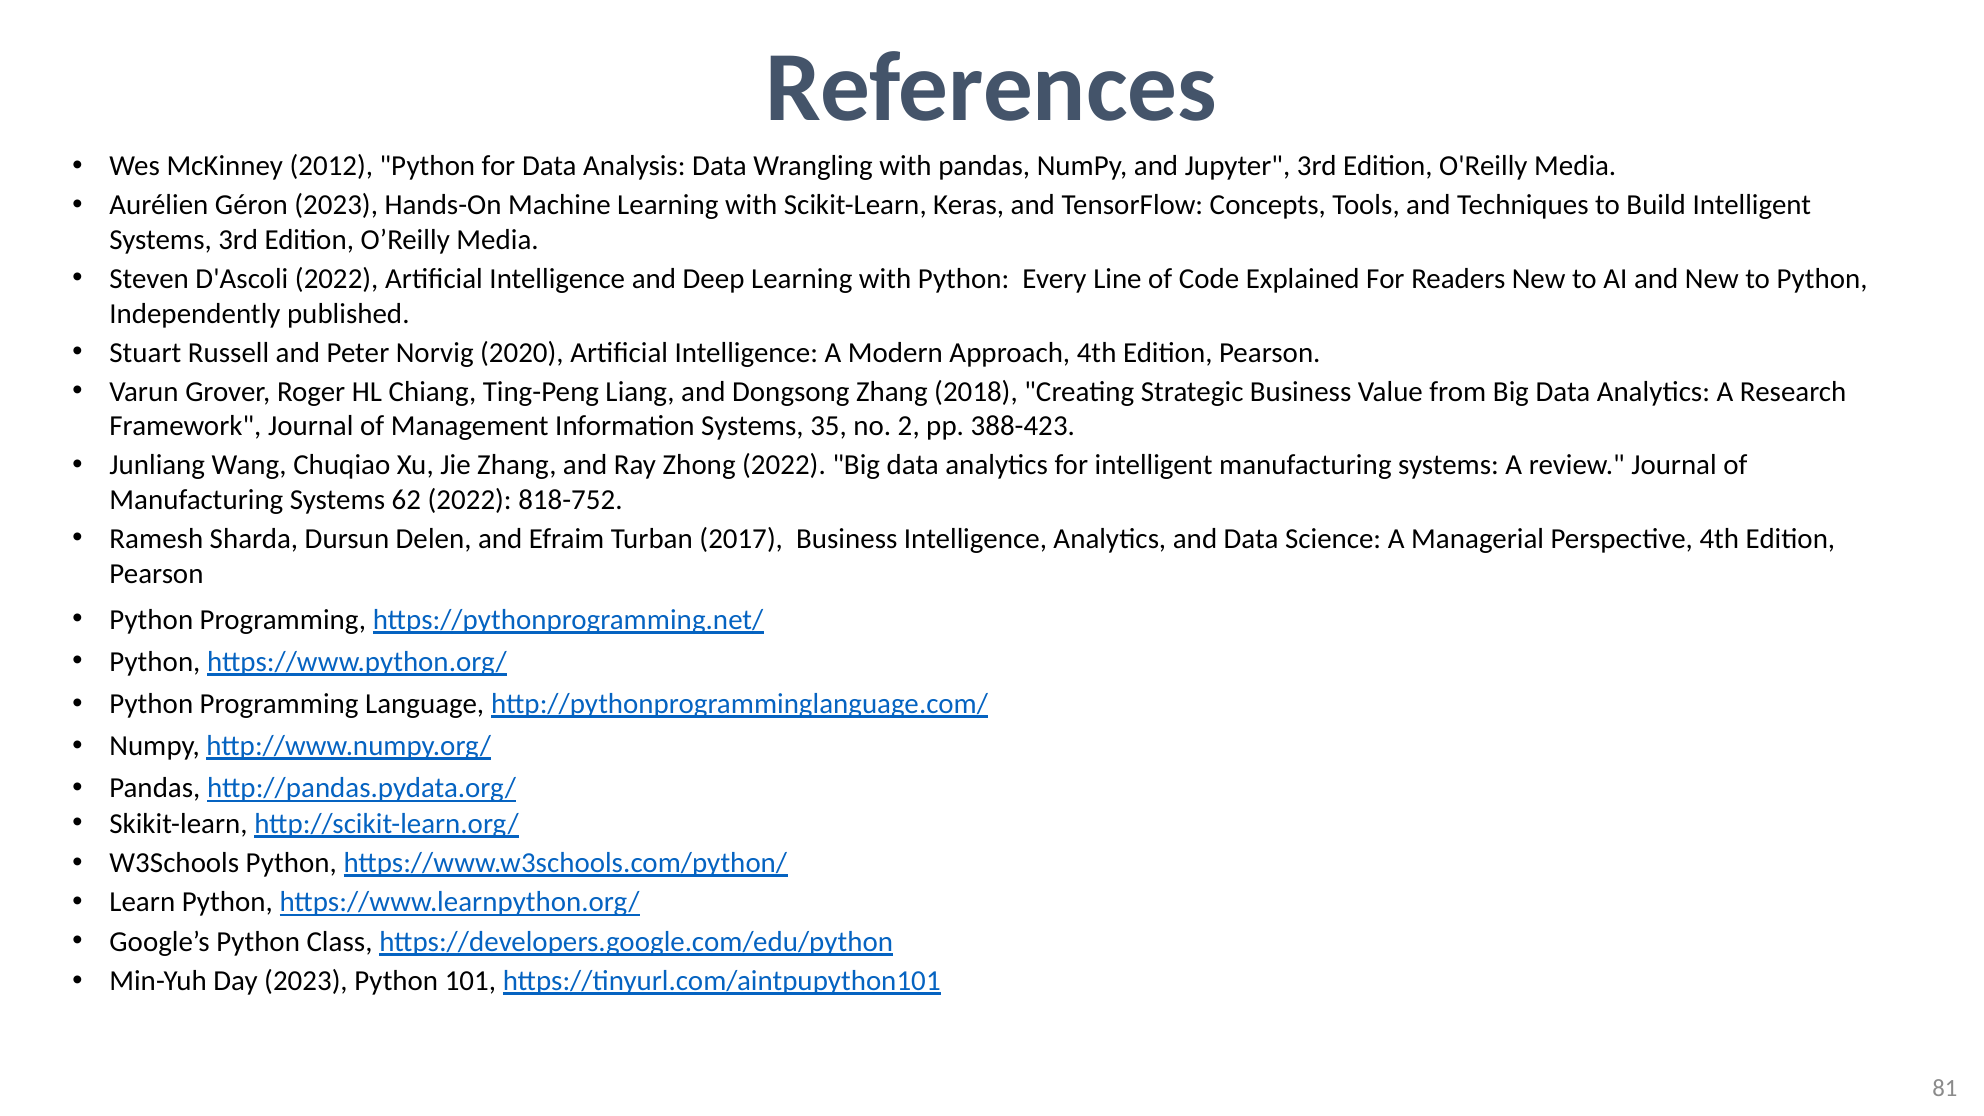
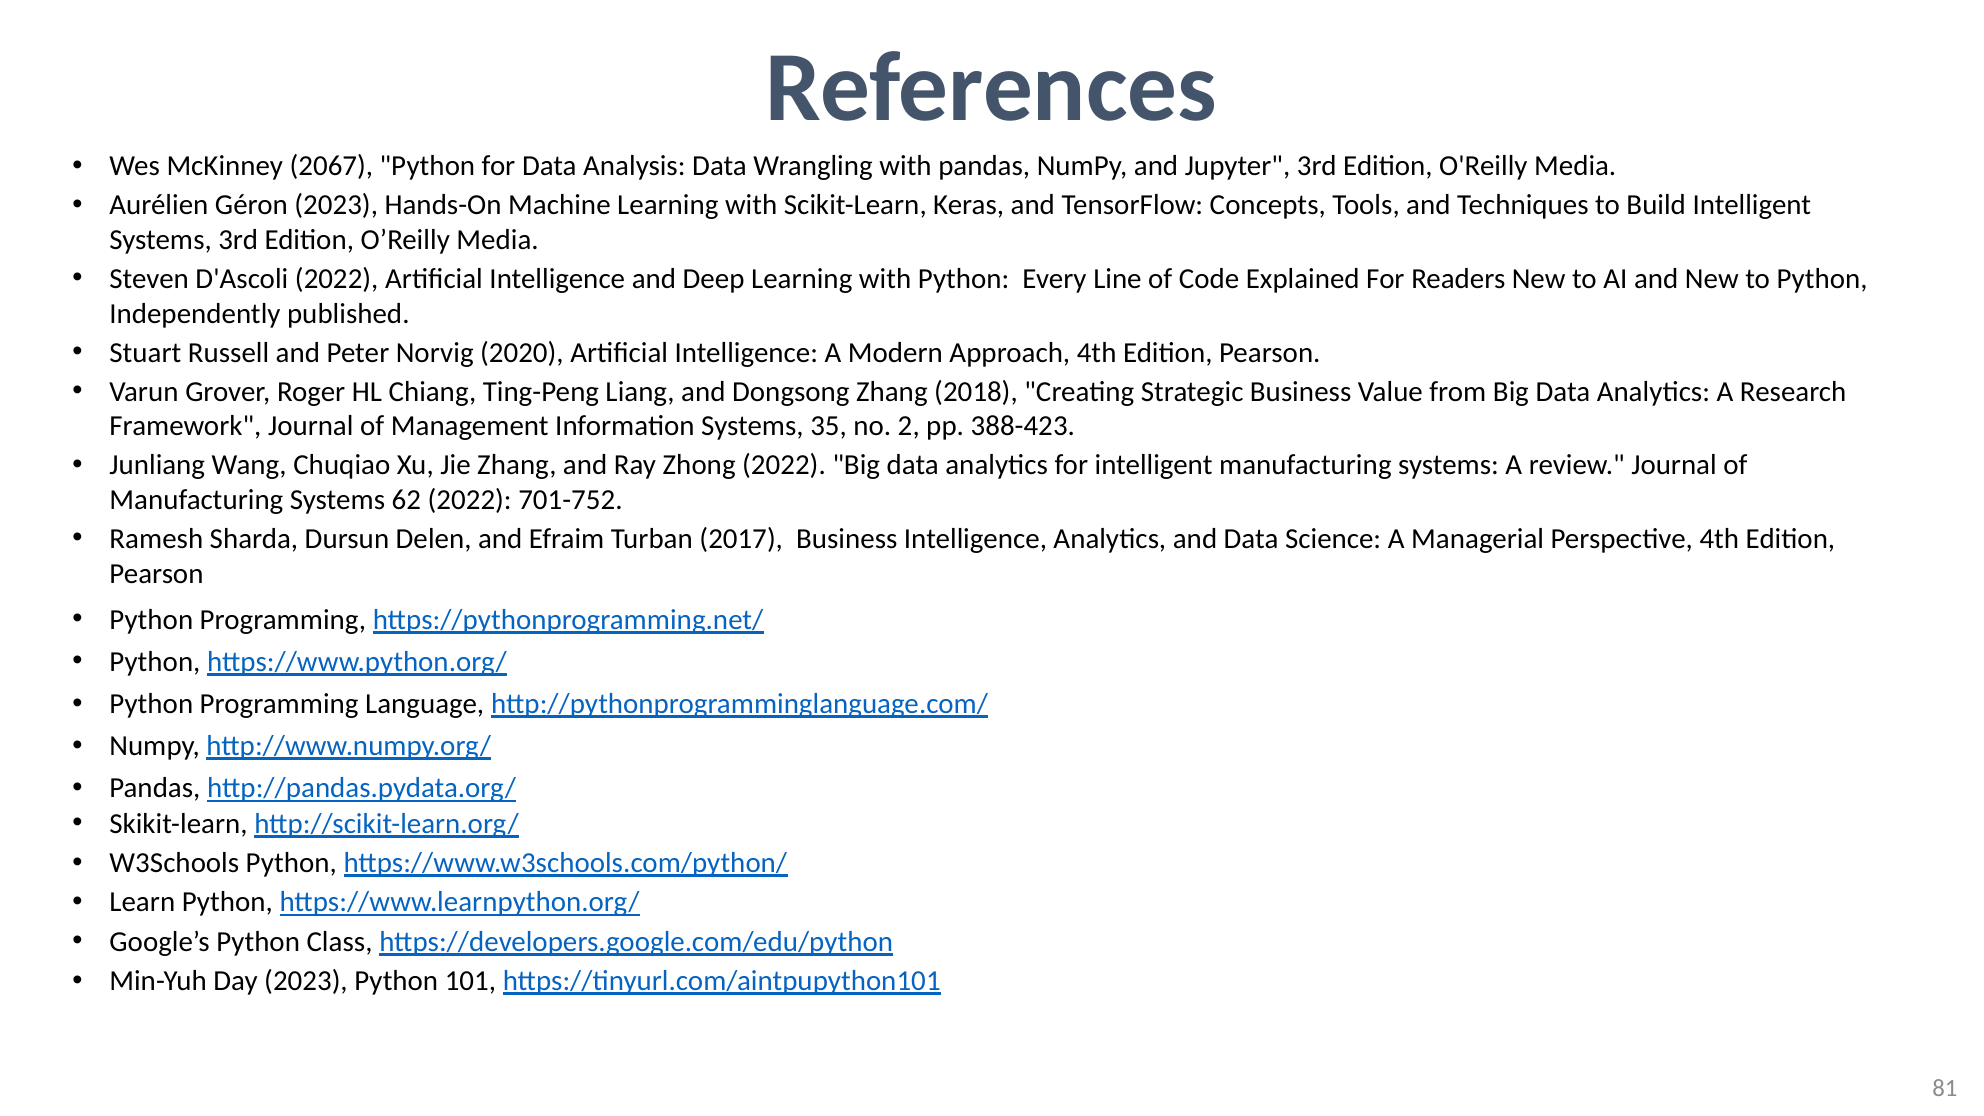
2012: 2012 -> 2067 (331, 166)
818-752: 818-752 -> 701-752 (570, 500)
